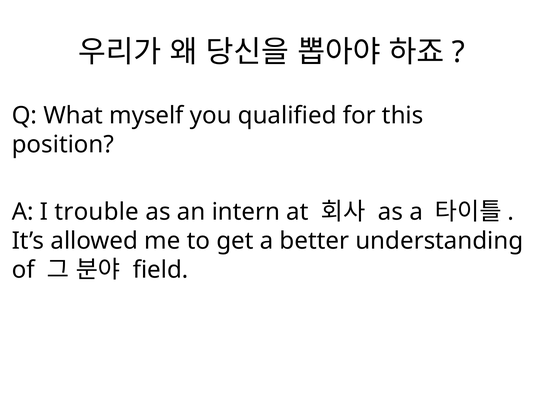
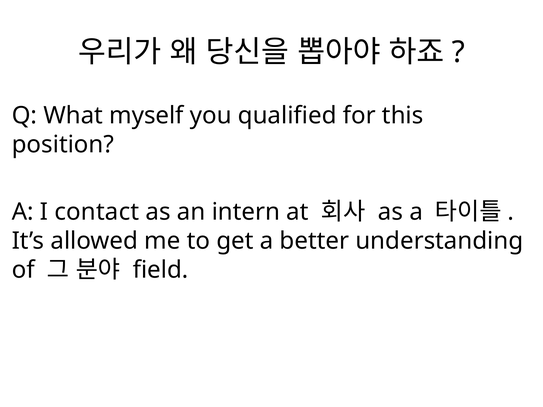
trouble: trouble -> contact (97, 212)
